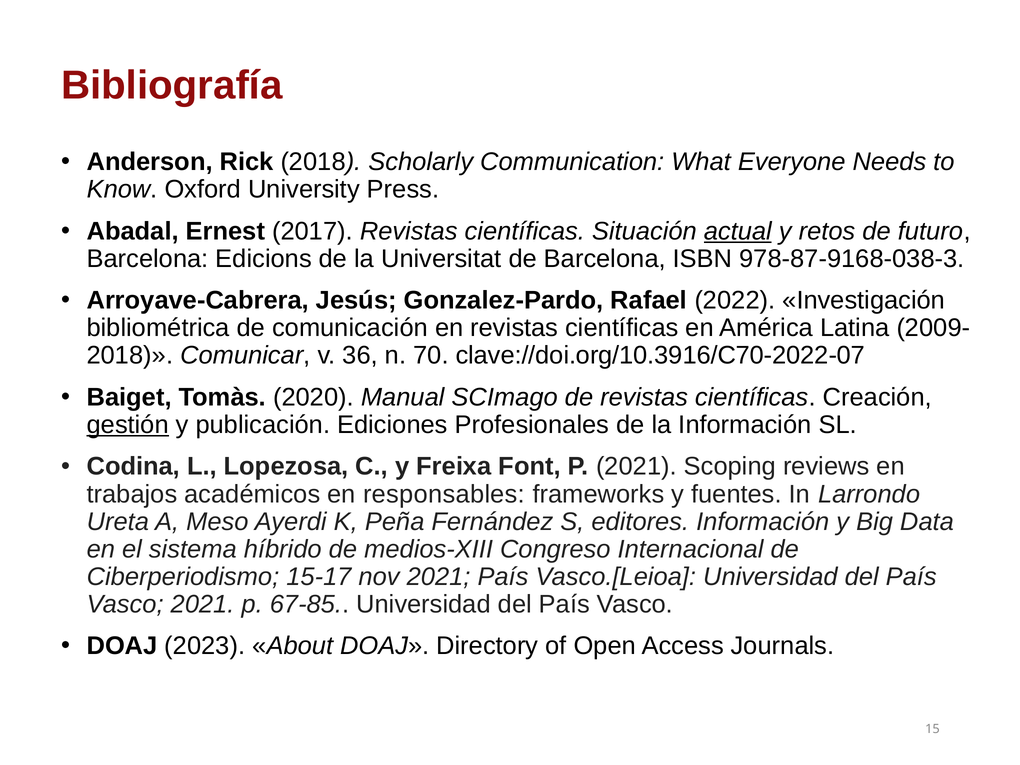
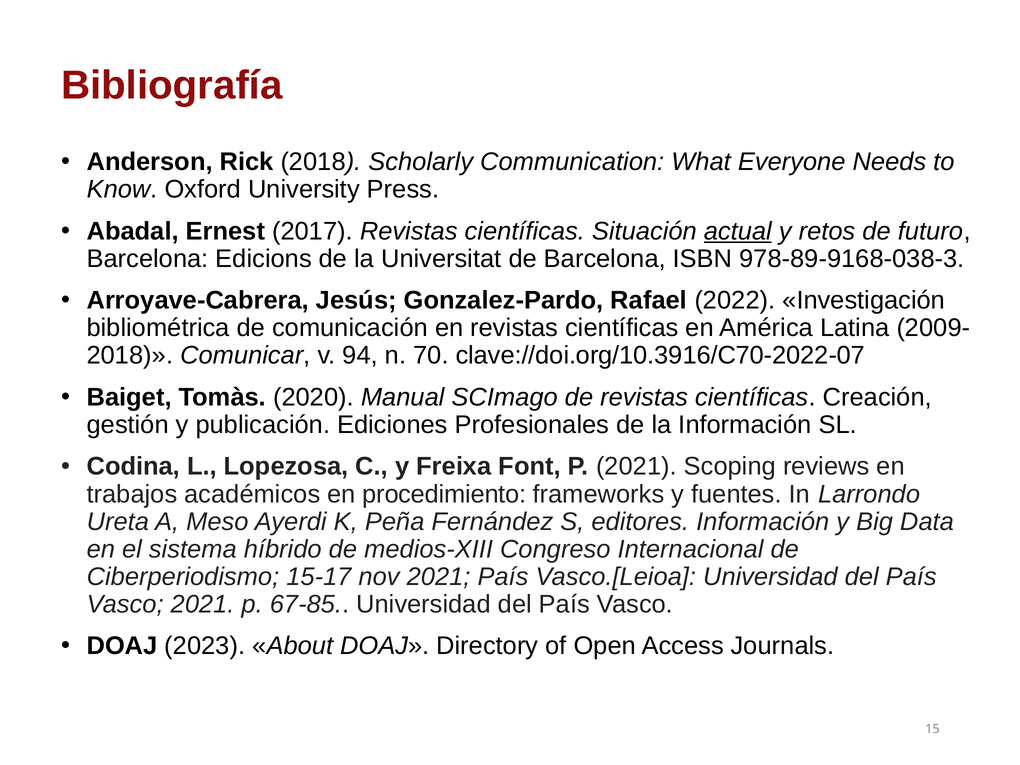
978-87-9168-038-3: 978-87-9168-038-3 -> 978-89-9168-038-3 (852, 259)
36: 36 -> 94 (360, 356)
gestión underline: present -> none (128, 425)
responsables: responsables -> procedimiento (444, 494)
